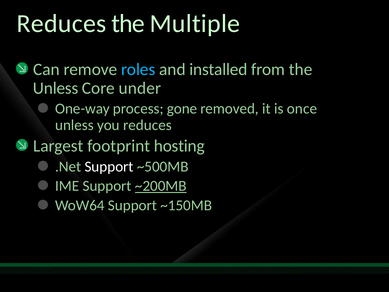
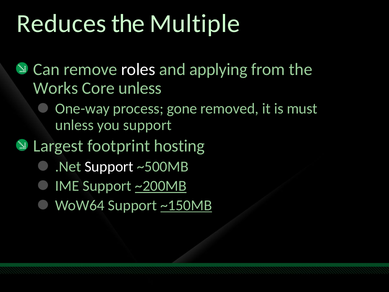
roles colour: light blue -> white (138, 69)
installed: installed -> applying (218, 69)
Unless: Unless -> Works (56, 88)
Core under: under -> unless (140, 88)
once: once -> must (302, 109)
you reduces: reduces -> support (147, 125)
~150MB underline: none -> present (186, 205)
